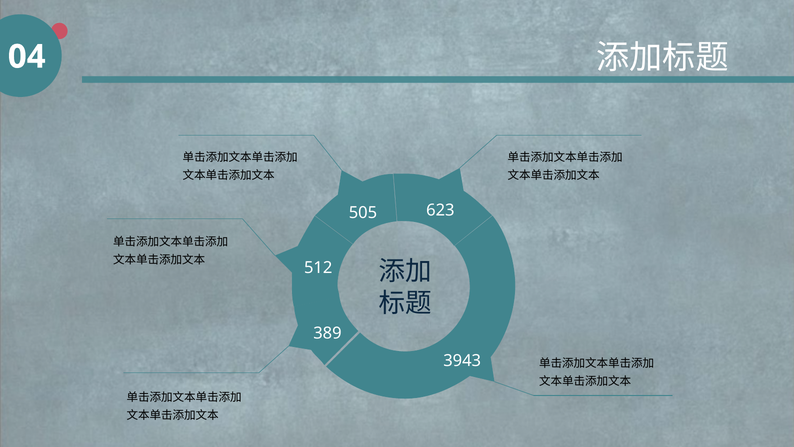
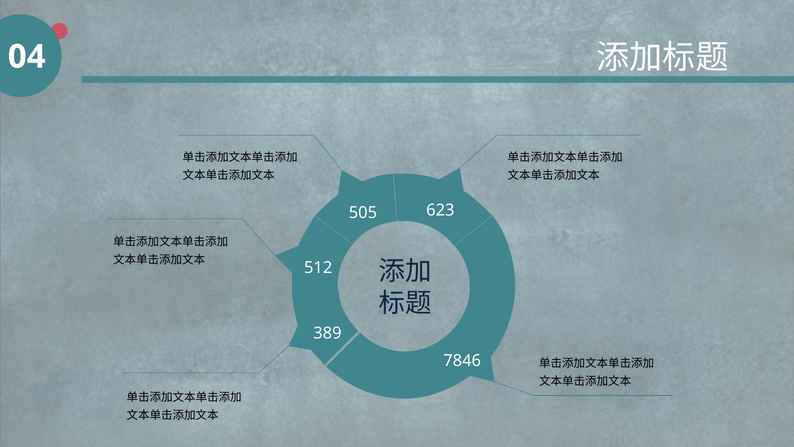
3943: 3943 -> 7846 (462, 361)
